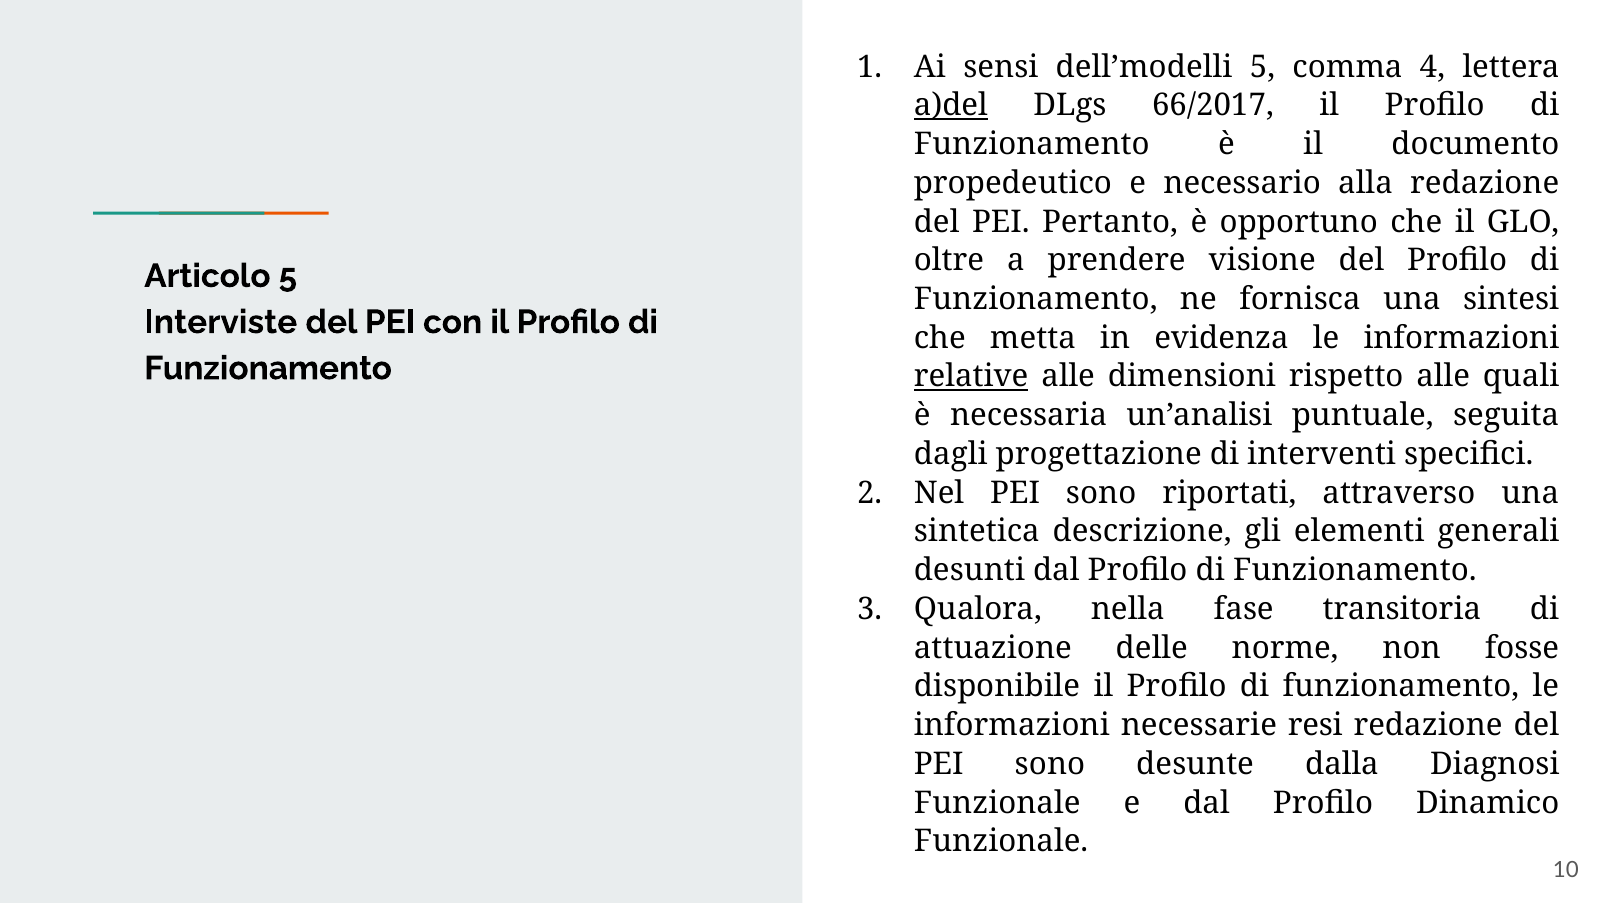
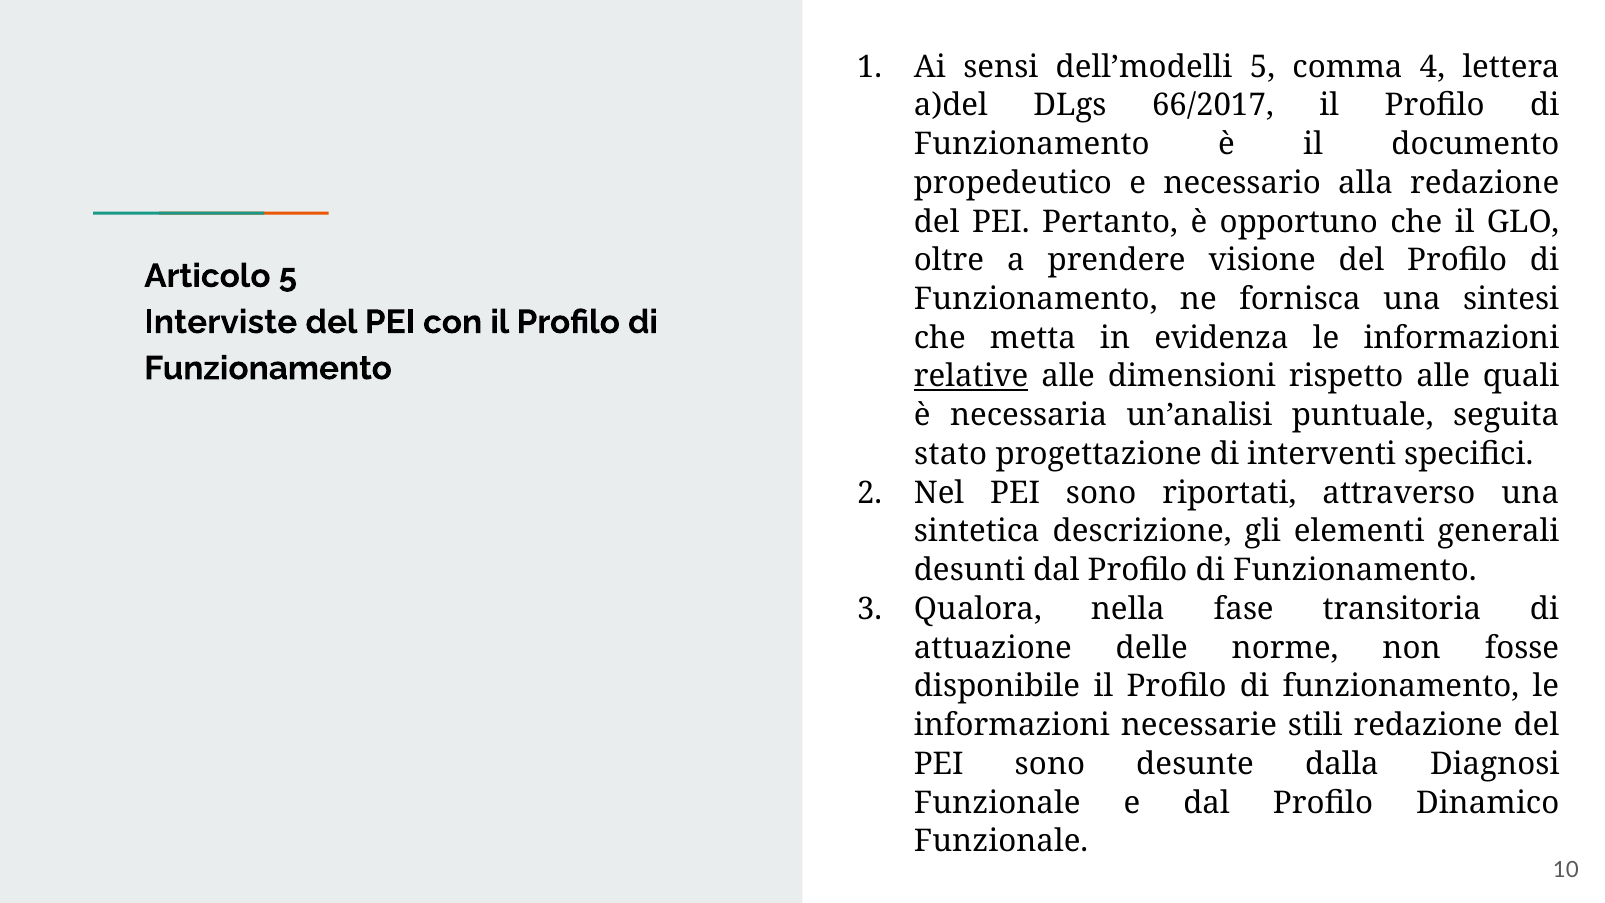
a)del underline: present -> none (951, 105)
dagli: dagli -> stato (951, 454)
resi: resi -> stili (1315, 725)
